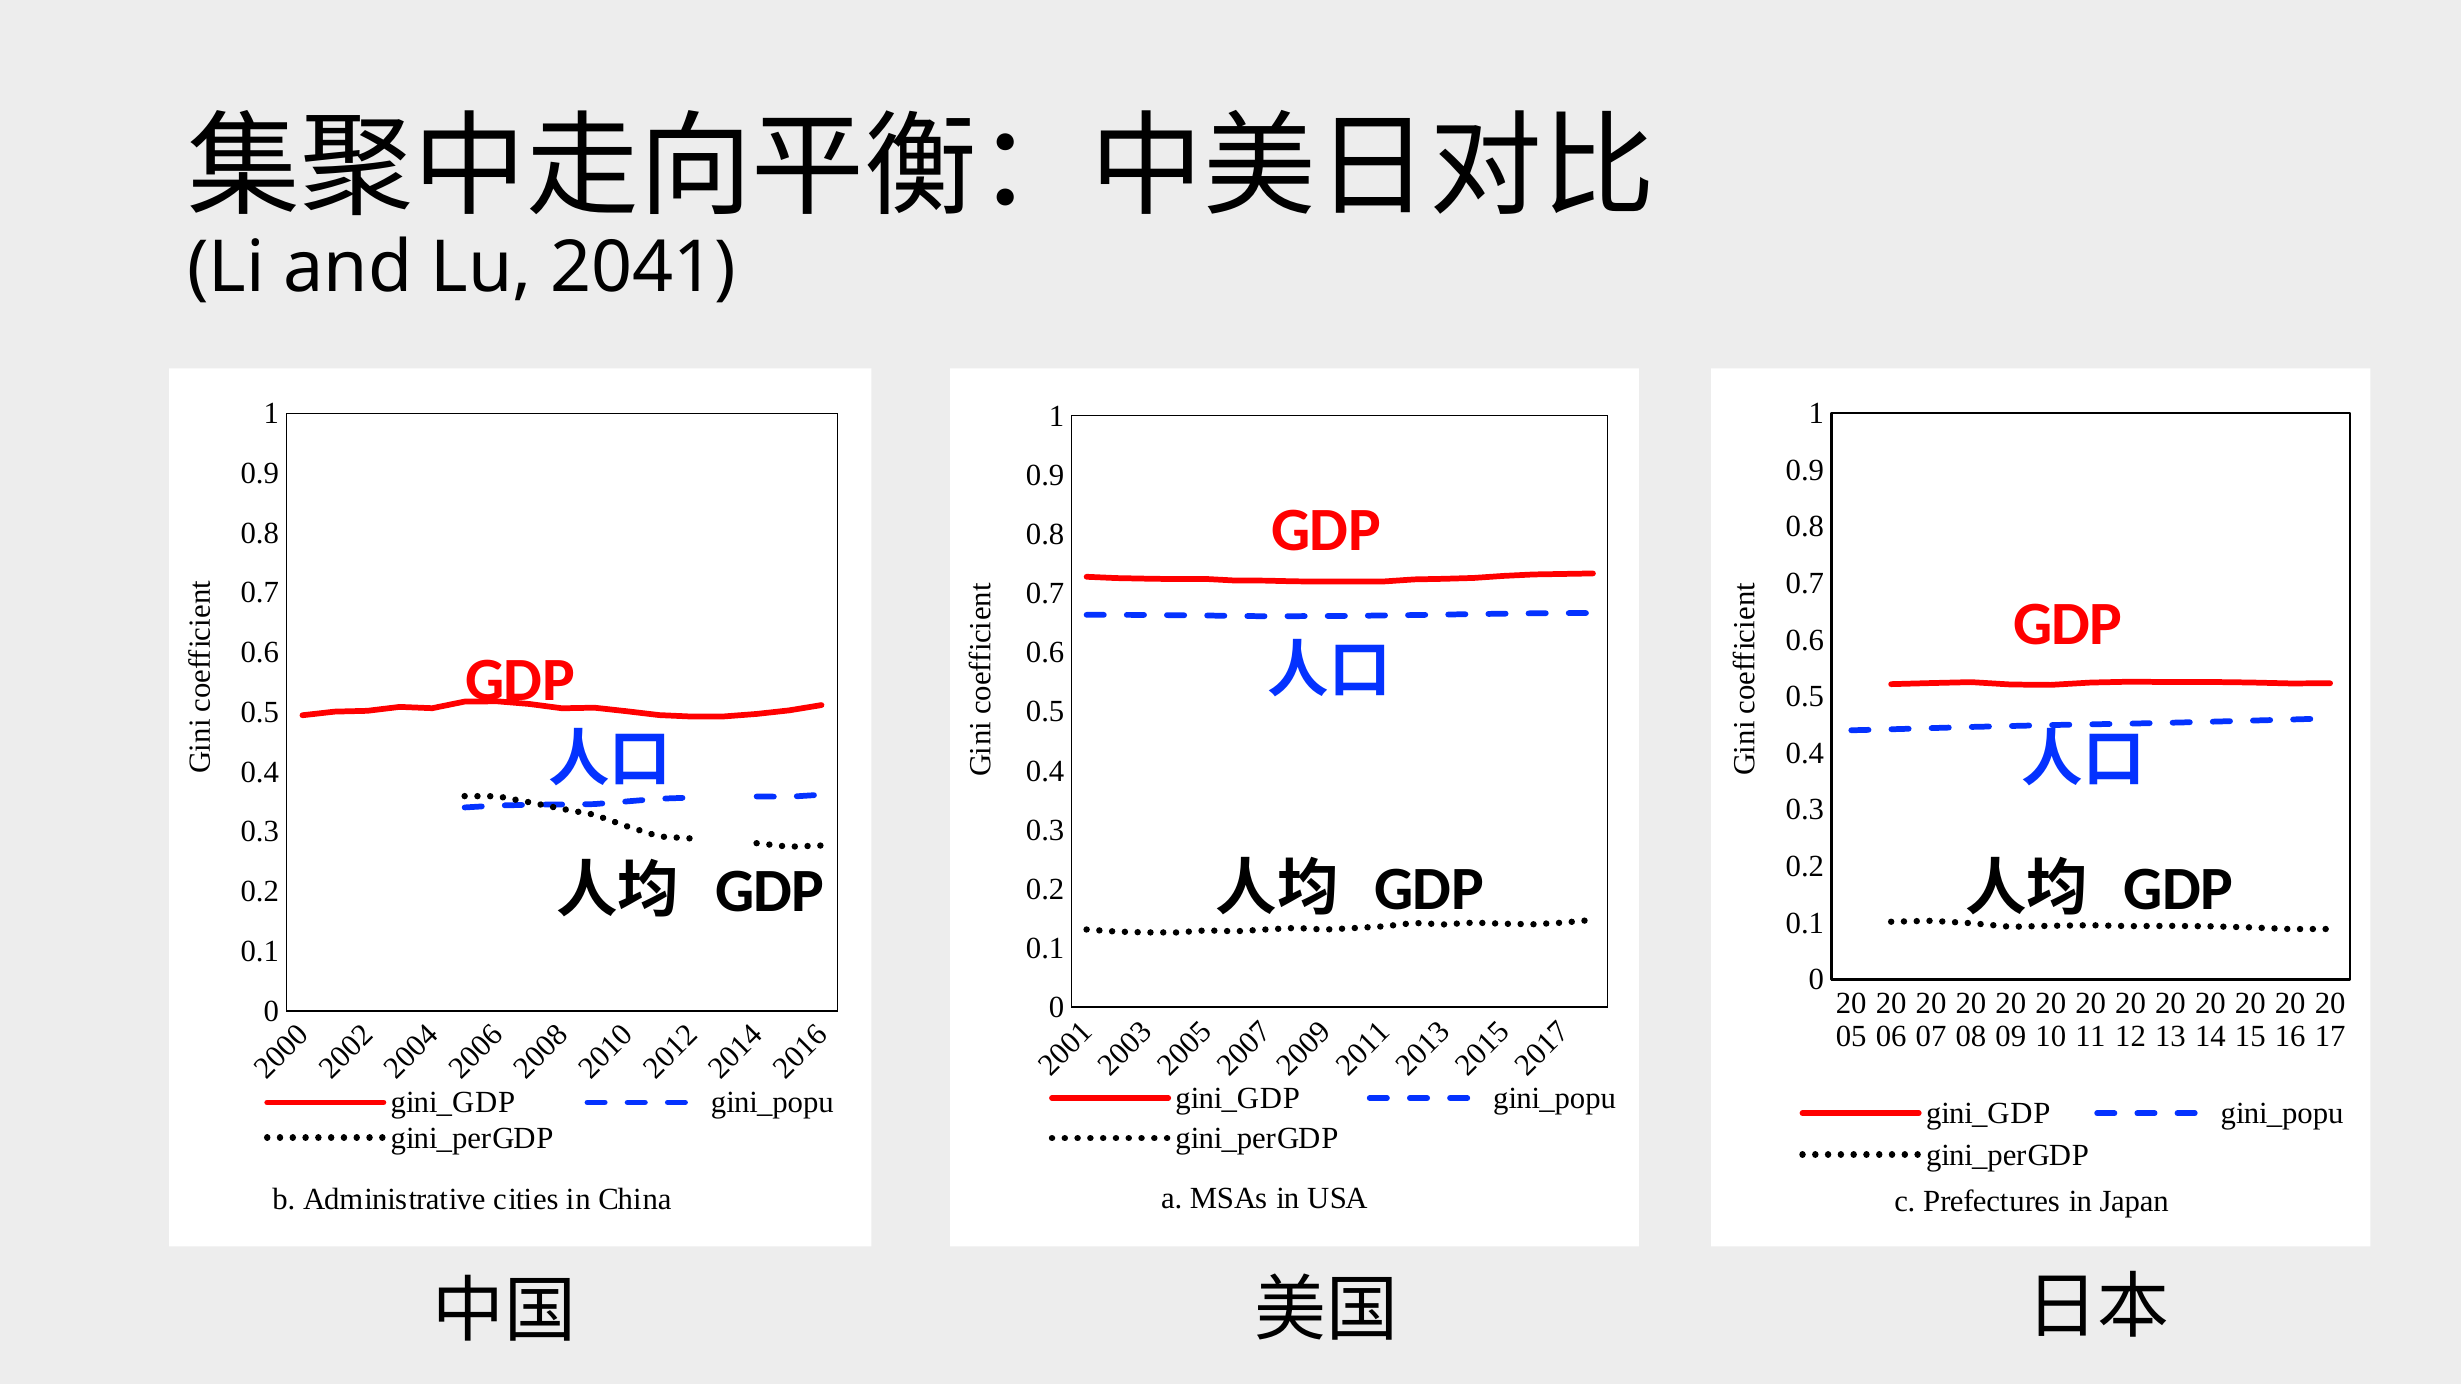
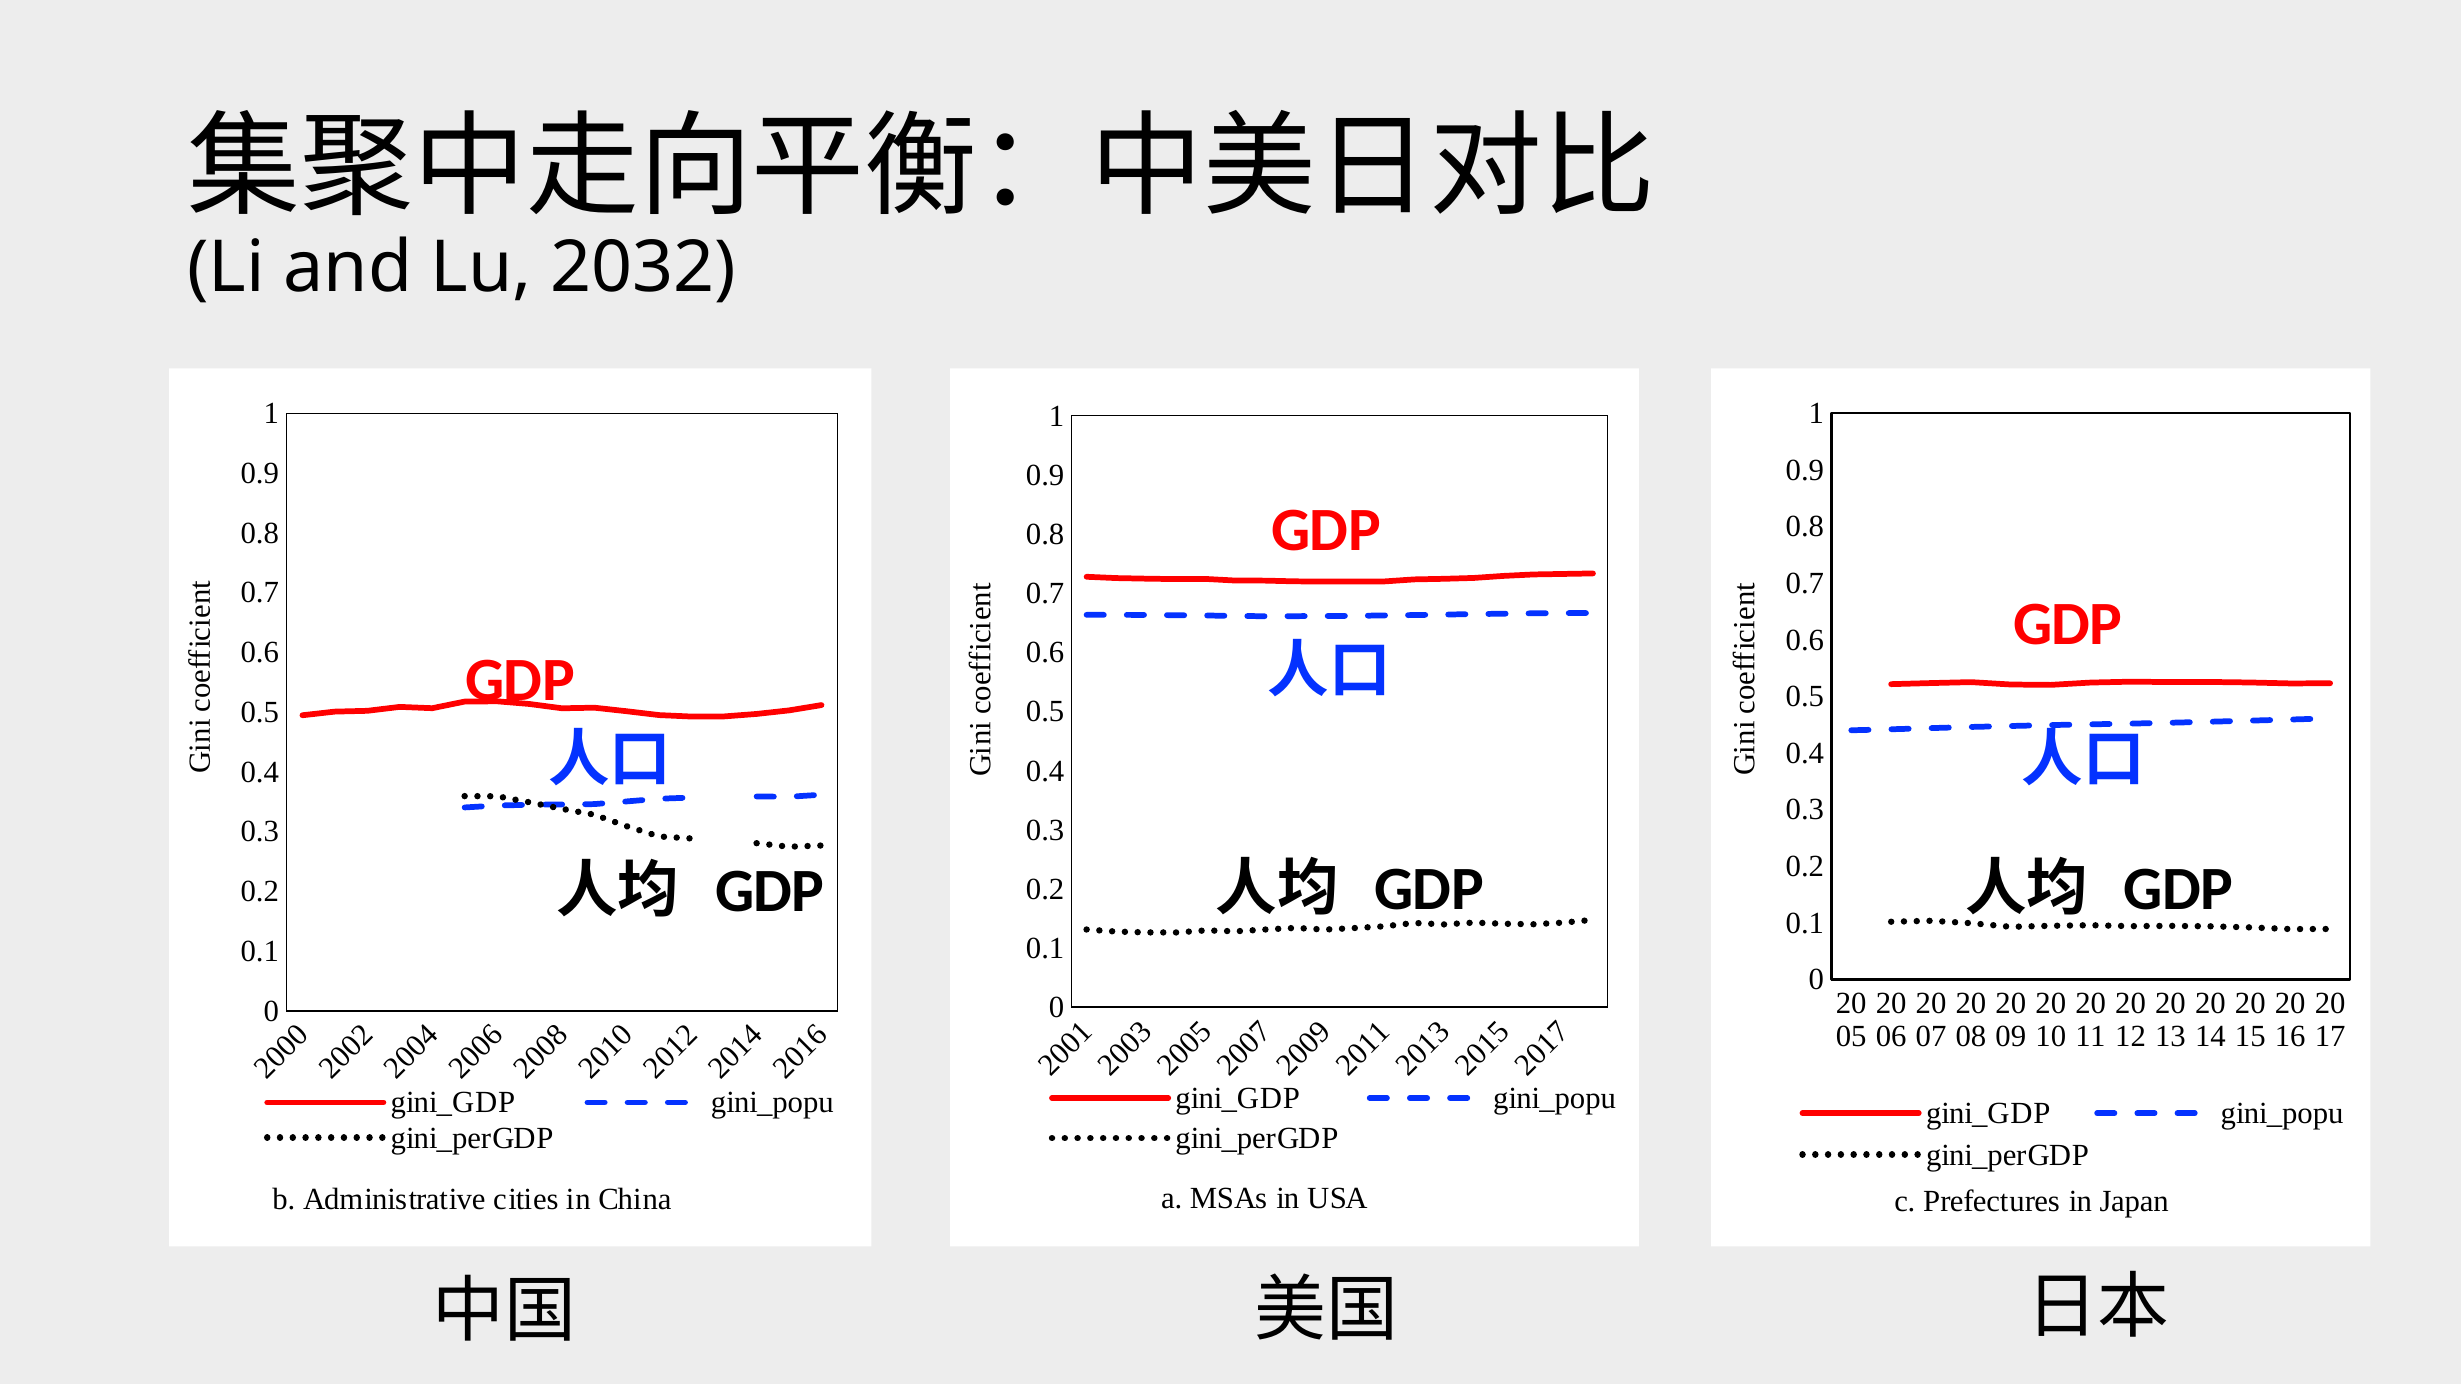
2041: 2041 -> 2032 (643, 268)
